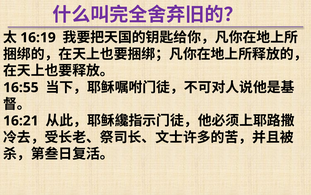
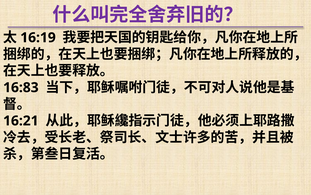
16:55: 16:55 -> 16:83 (21, 87)
